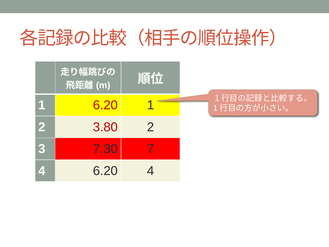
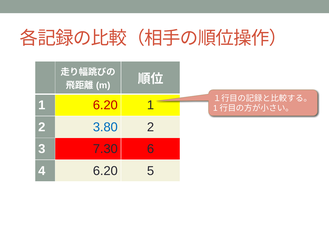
3.80 colour: red -> blue (105, 127)
7: 7 -> 6 (151, 149)
6.20 4: 4 -> 5 (151, 171)
